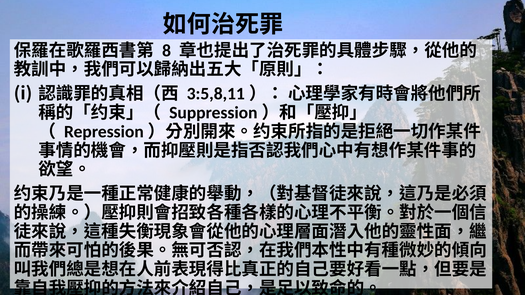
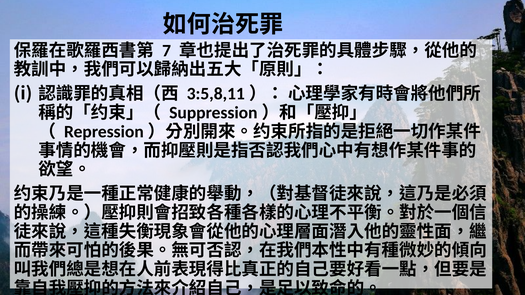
8: 8 -> 7 (167, 51)
